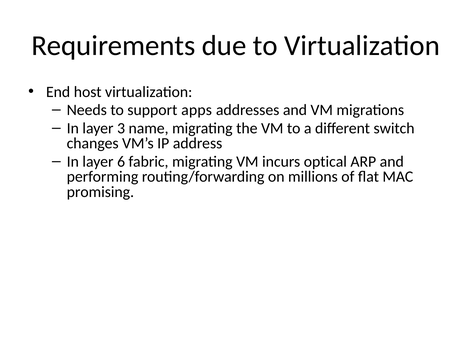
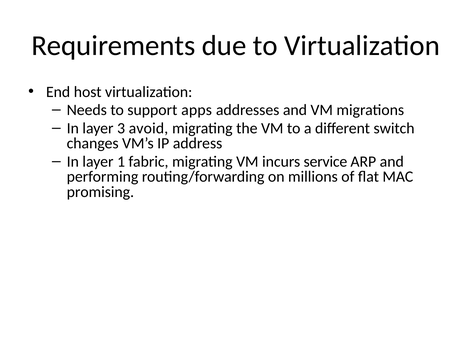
name: name -> avoid (148, 128)
6: 6 -> 1 (121, 162)
optical: optical -> service (325, 162)
